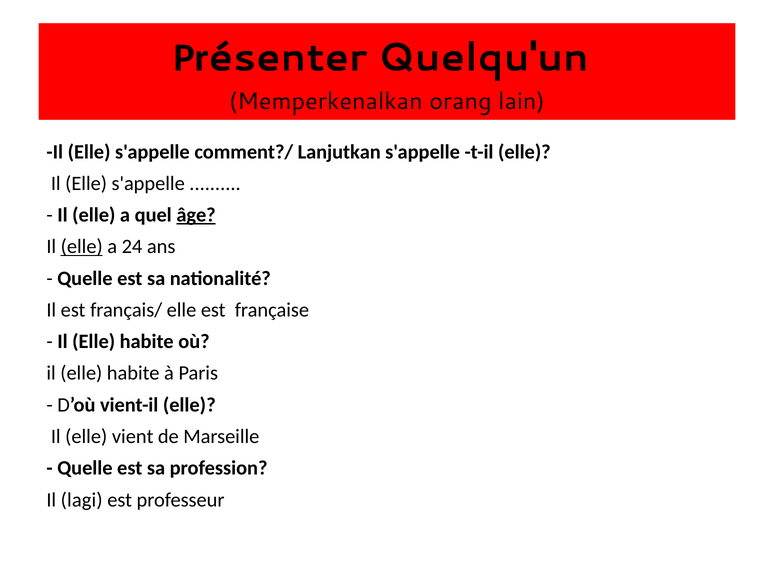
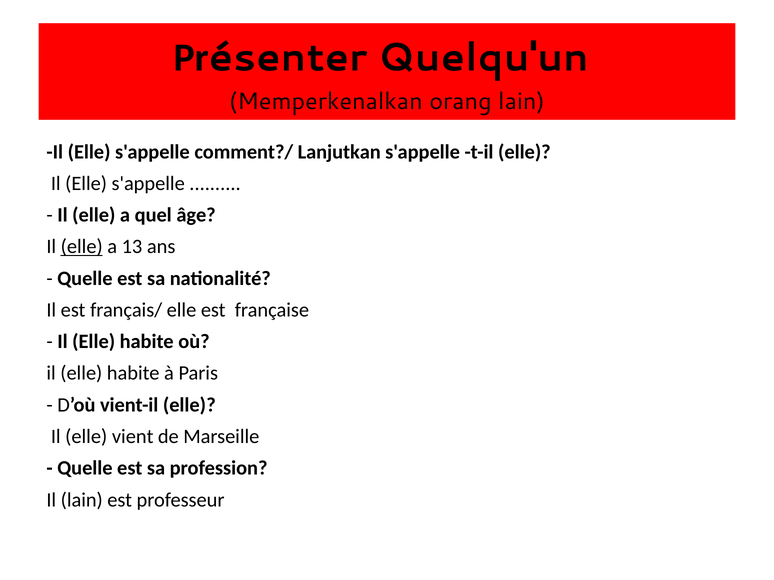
âge underline: present -> none (196, 215)
24: 24 -> 13 (132, 247)
Il lagi: lagi -> lain (82, 500)
